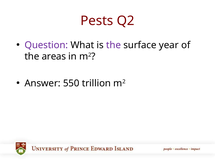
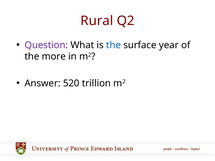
Pests: Pests -> Rural (97, 21)
the colour: purple -> blue (114, 45)
areas: areas -> more (54, 57)
550: 550 -> 520 (71, 83)
